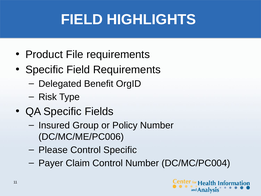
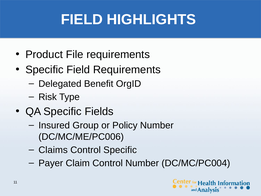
Please: Please -> Claims (53, 150)
